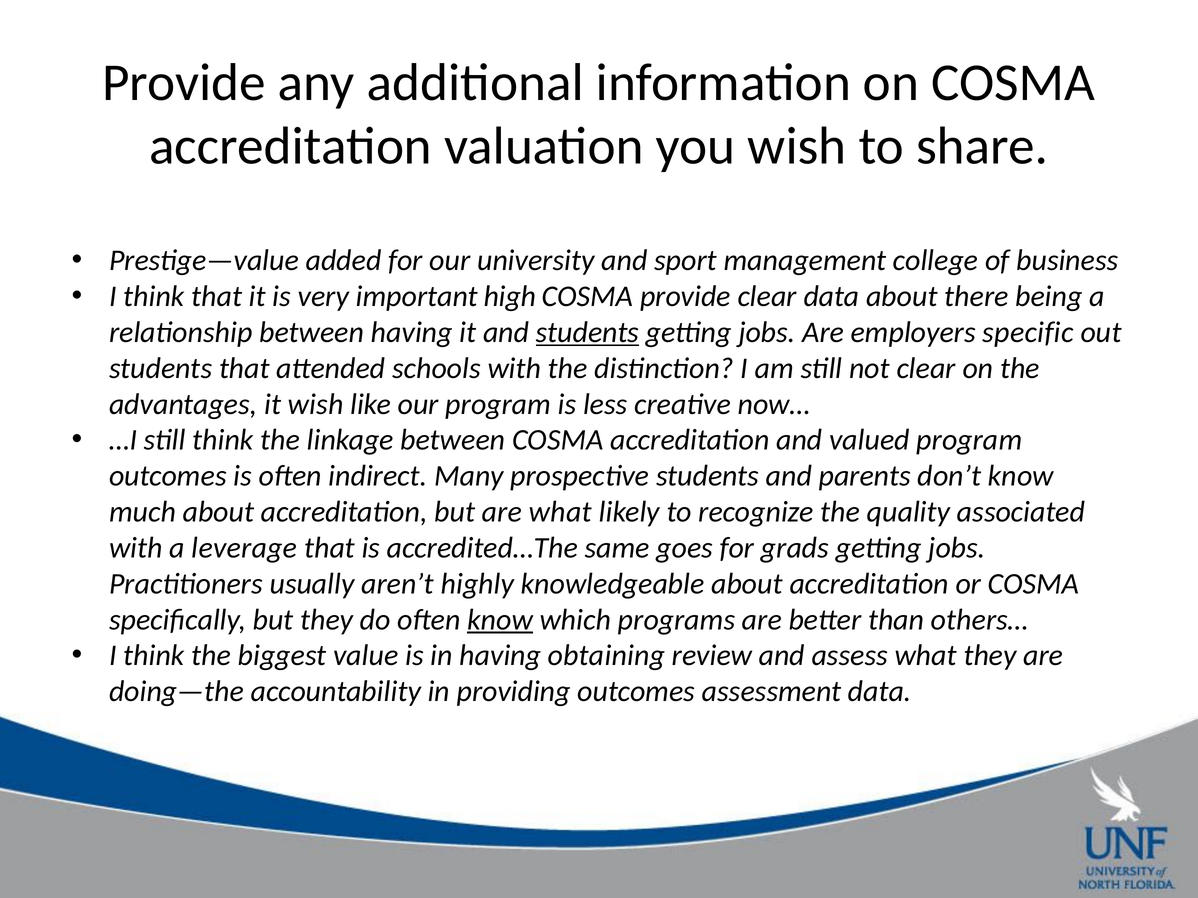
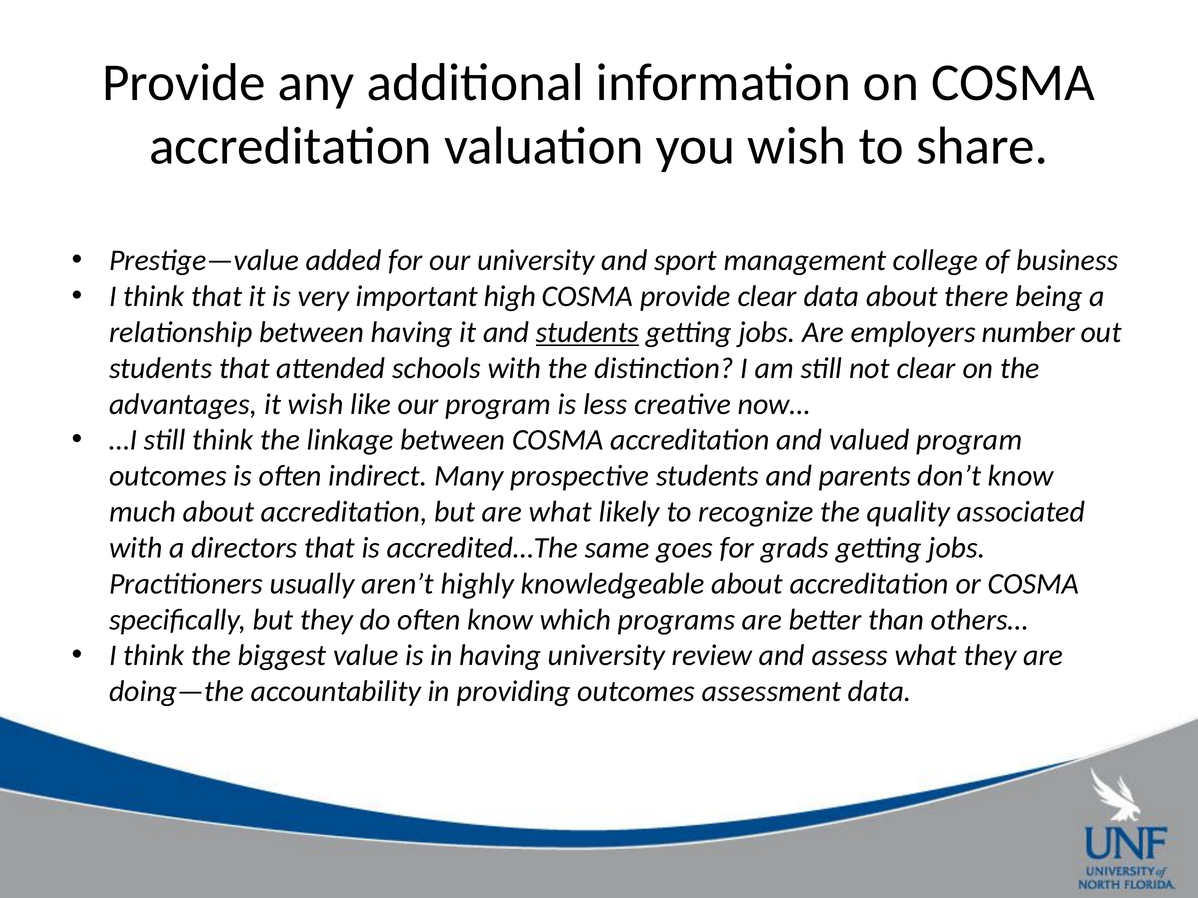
specific: specific -> number (1028, 332)
leverage: leverage -> directors (244, 548)
know underline: present -> none (500, 620)
having obtaining: obtaining -> university (606, 656)
